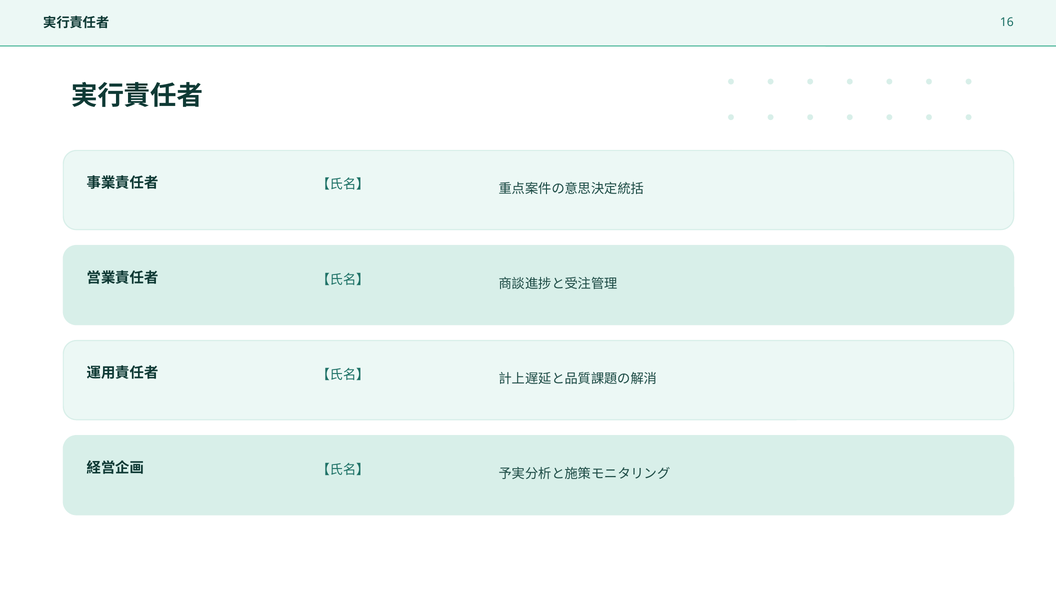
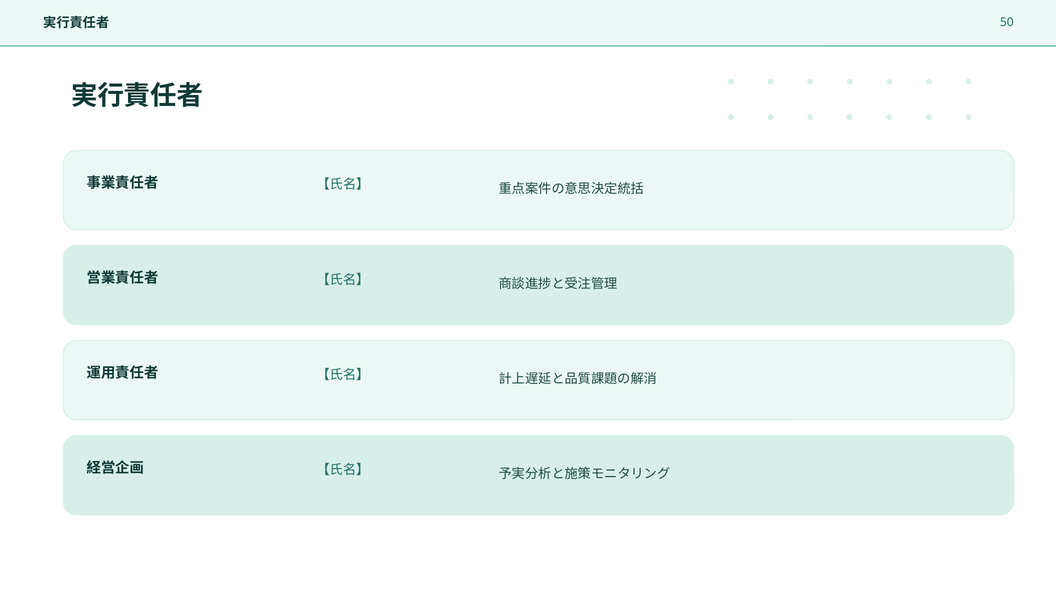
16: 16 -> 50 (1007, 22)
